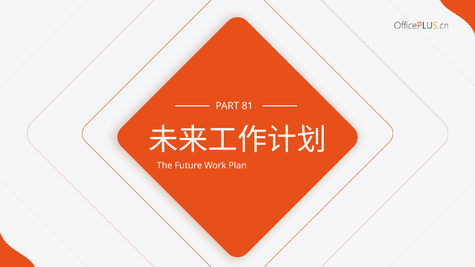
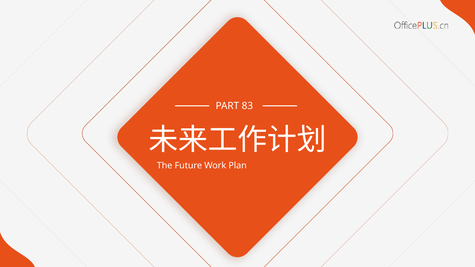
81: 81 -> 83 (247, 106)
